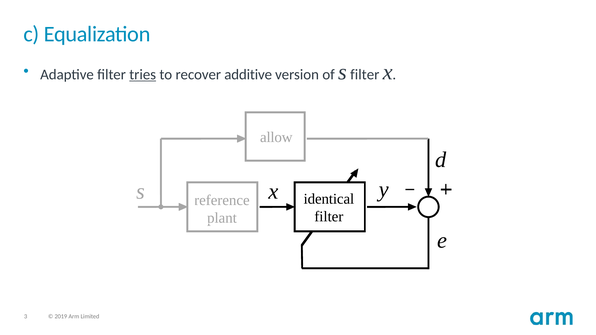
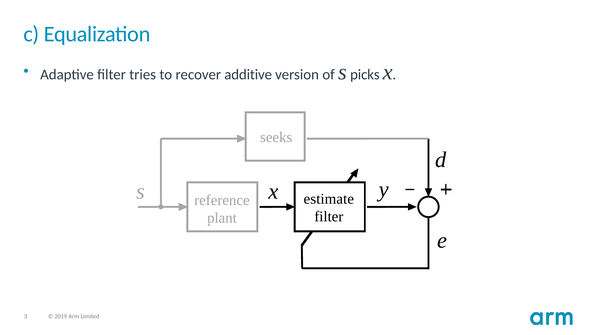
tries underline: present -> none (143, 75)
s filter: filter -> picks (365, 75)
allow: allow -> seeks (276, 137)
identical: identical -> estimate (329, 199)
